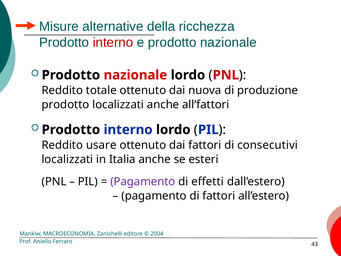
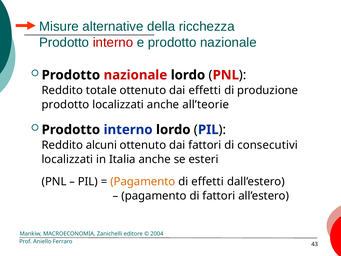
dai nuova: nuova -> effetti (205, 90)
all’fattori: all’fattori -> all’teorie (206, 105)
usare: usare -> alcuni (101, 145)
Pagamento colour: purple -> orange (143, 181)
